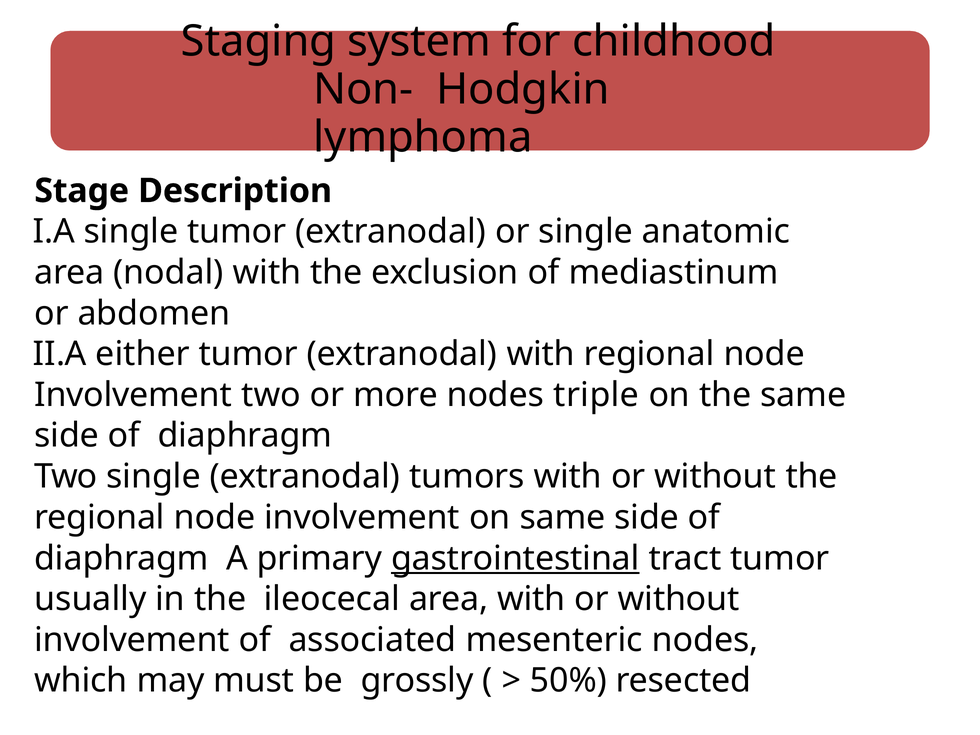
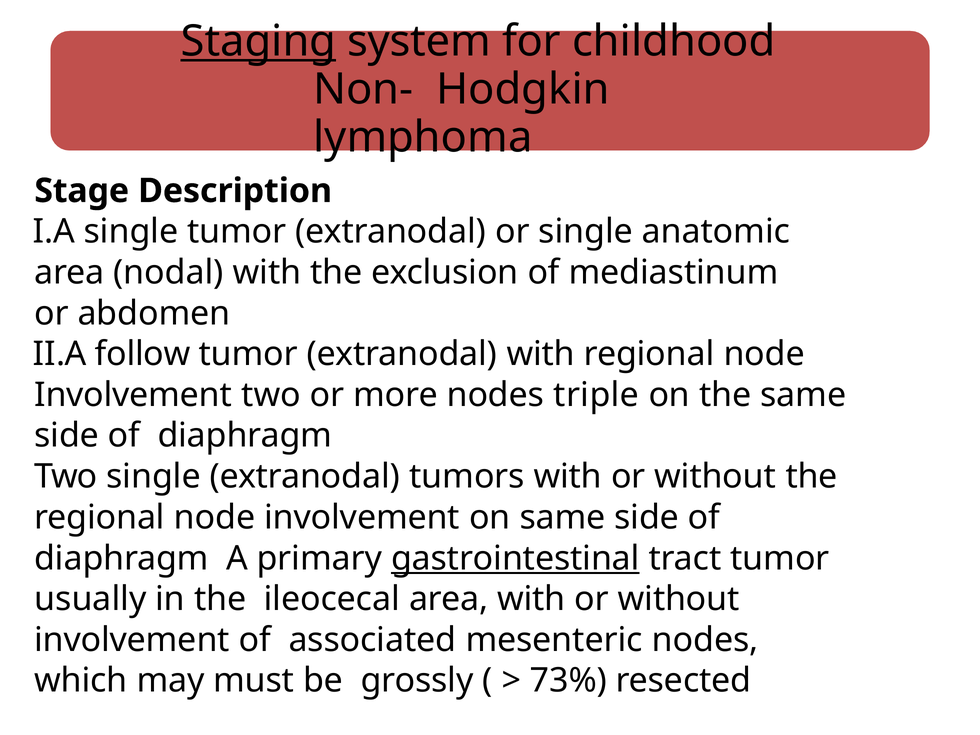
Staging underline: none -> present (258, 41)
either: either -> follow (143, 354)
50%: 50% -> 73% (568, 681)
